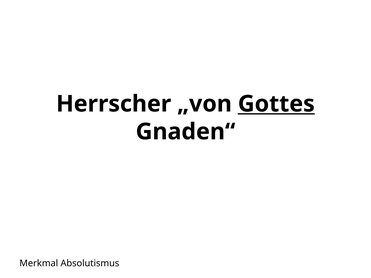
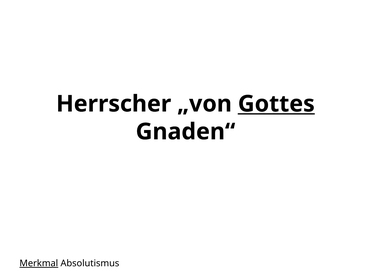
Merkmal underline: none -> present (39, 264)
